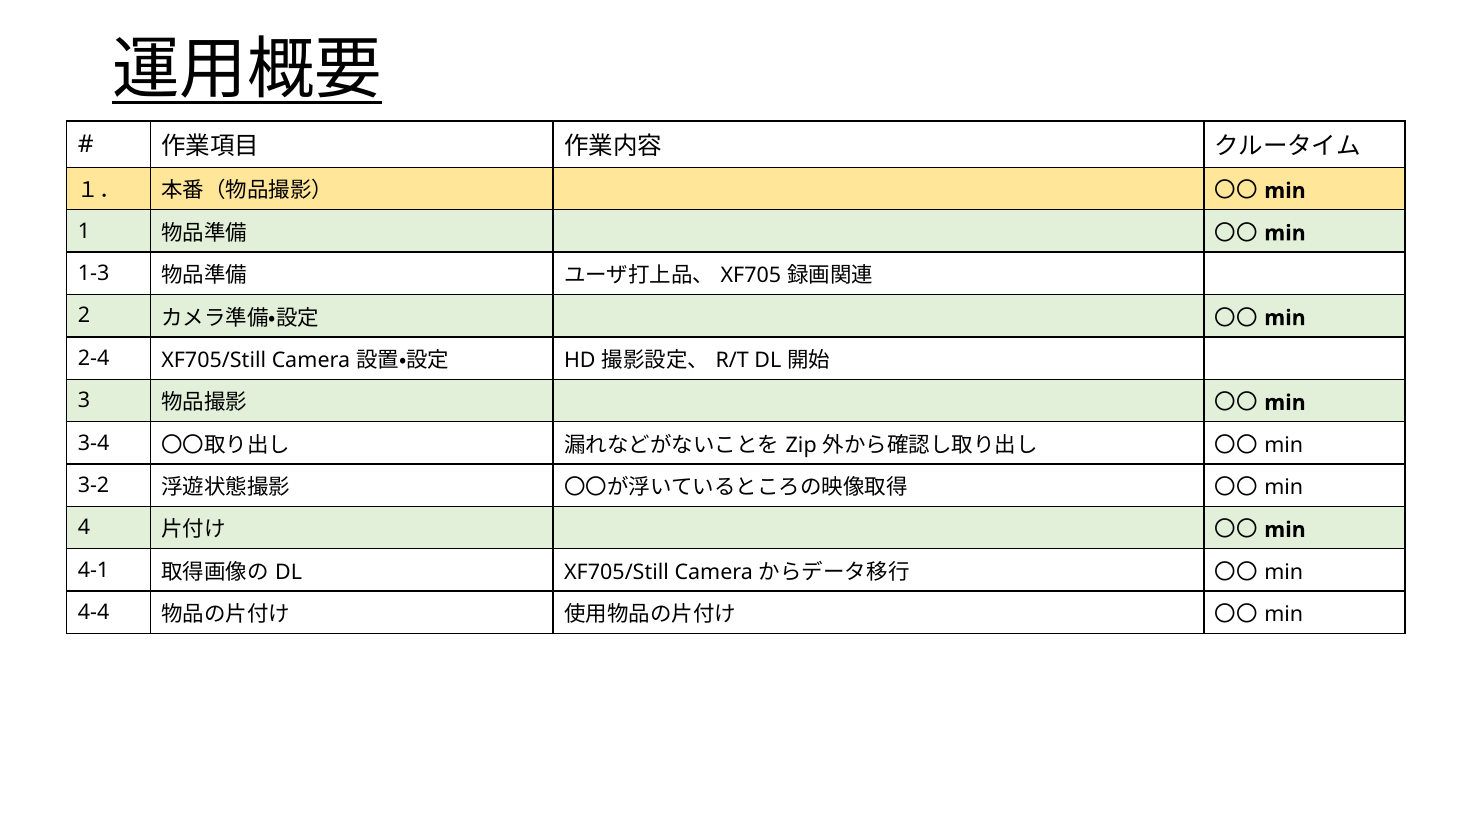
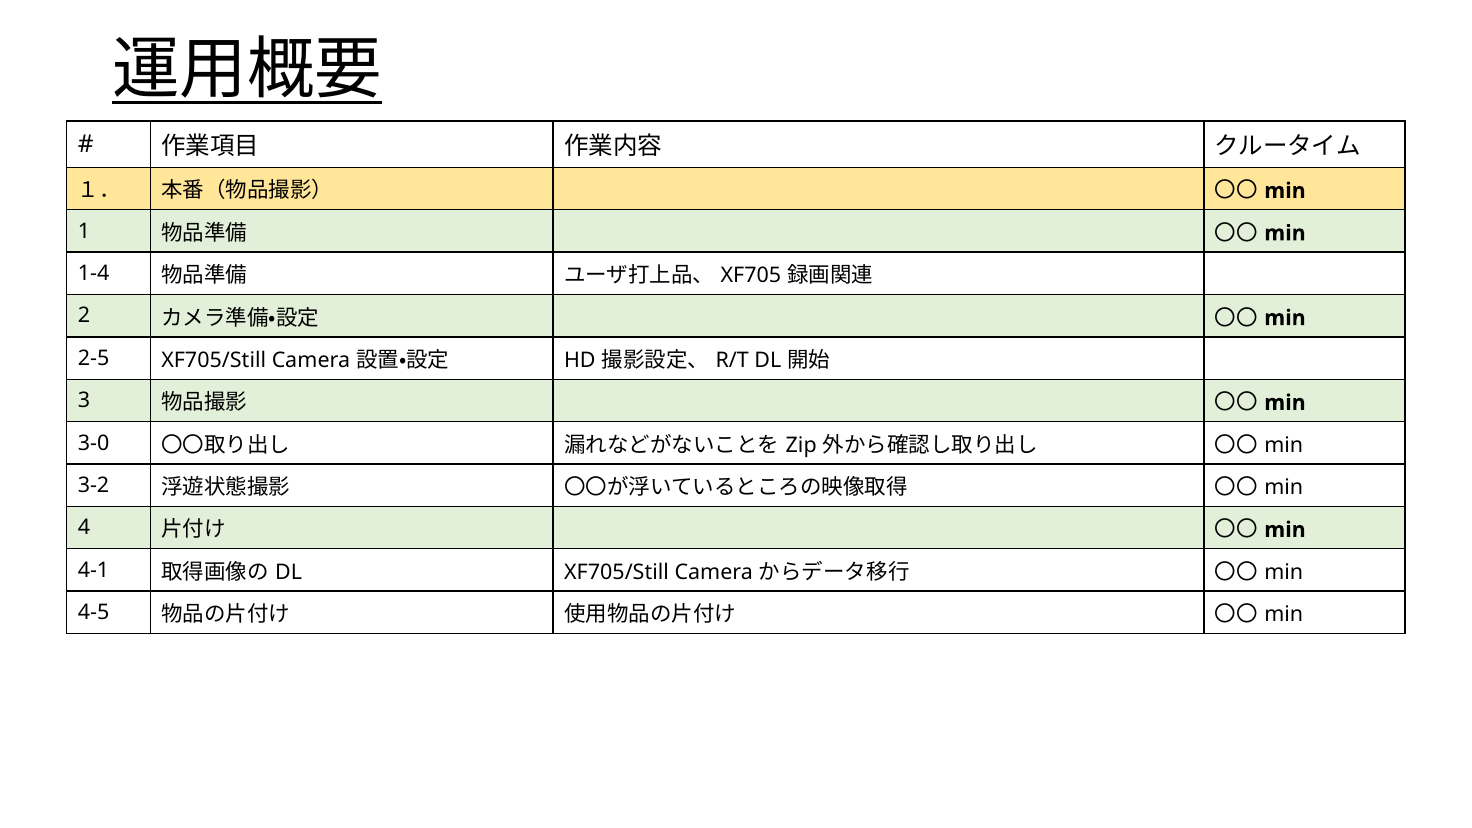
1-3: 1-3 -> 1-4 (94, 274)
2-4: 2-4 -> 2-5 (94, 358)
3-4: 3-4 -> 3-0 (94, 443)
4-4: 4-4 -> 4-5 (94, 613)
